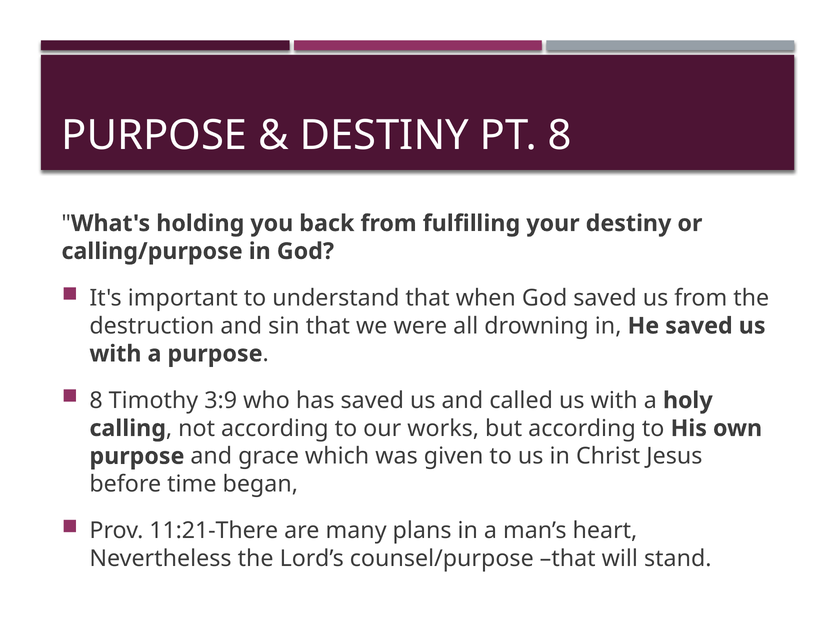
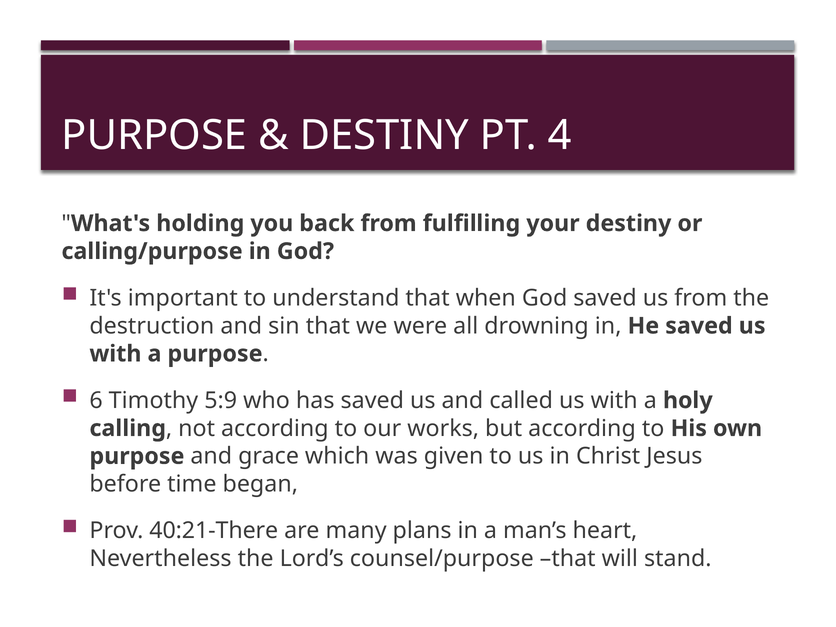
PT 8: 8 -> 4 (560, 136)
8: 8 -> 6 (96, 400)
3:9: 3:9 -> 5:9 (221, 400)
11:21-There: 11:21-There -> 40:21-There (214, 531)
